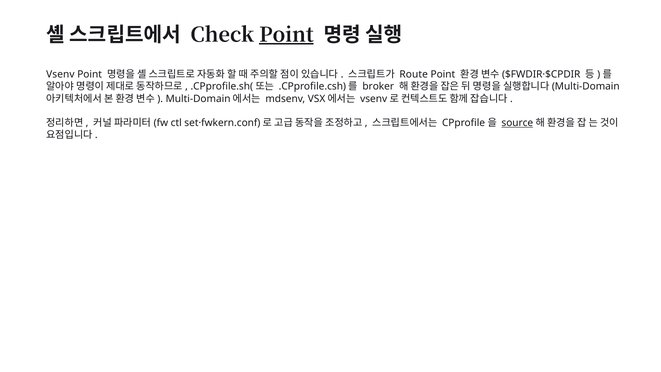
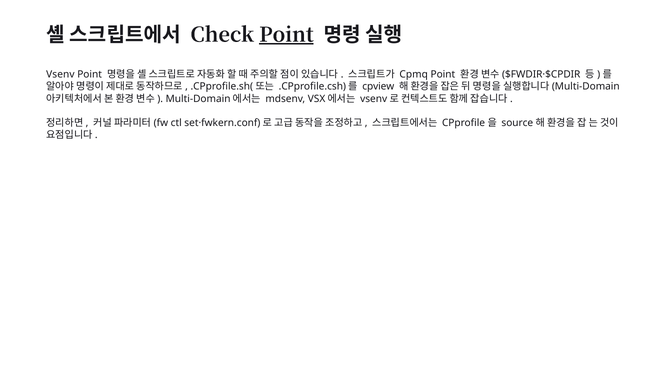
Route: Route -> Cpmq (414, 74)
broker: broker -> cpview (378, 87)
source underline: present -> none (517, 123)
